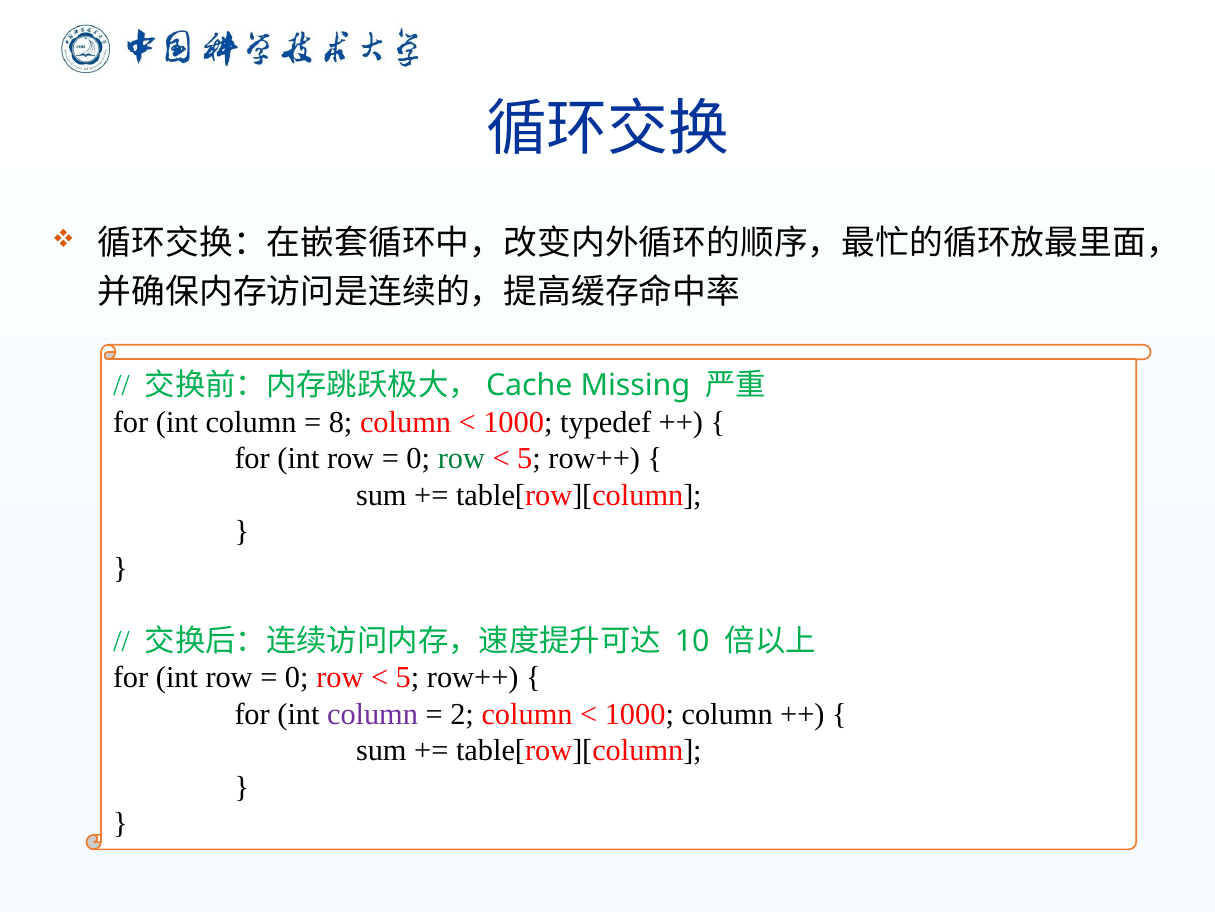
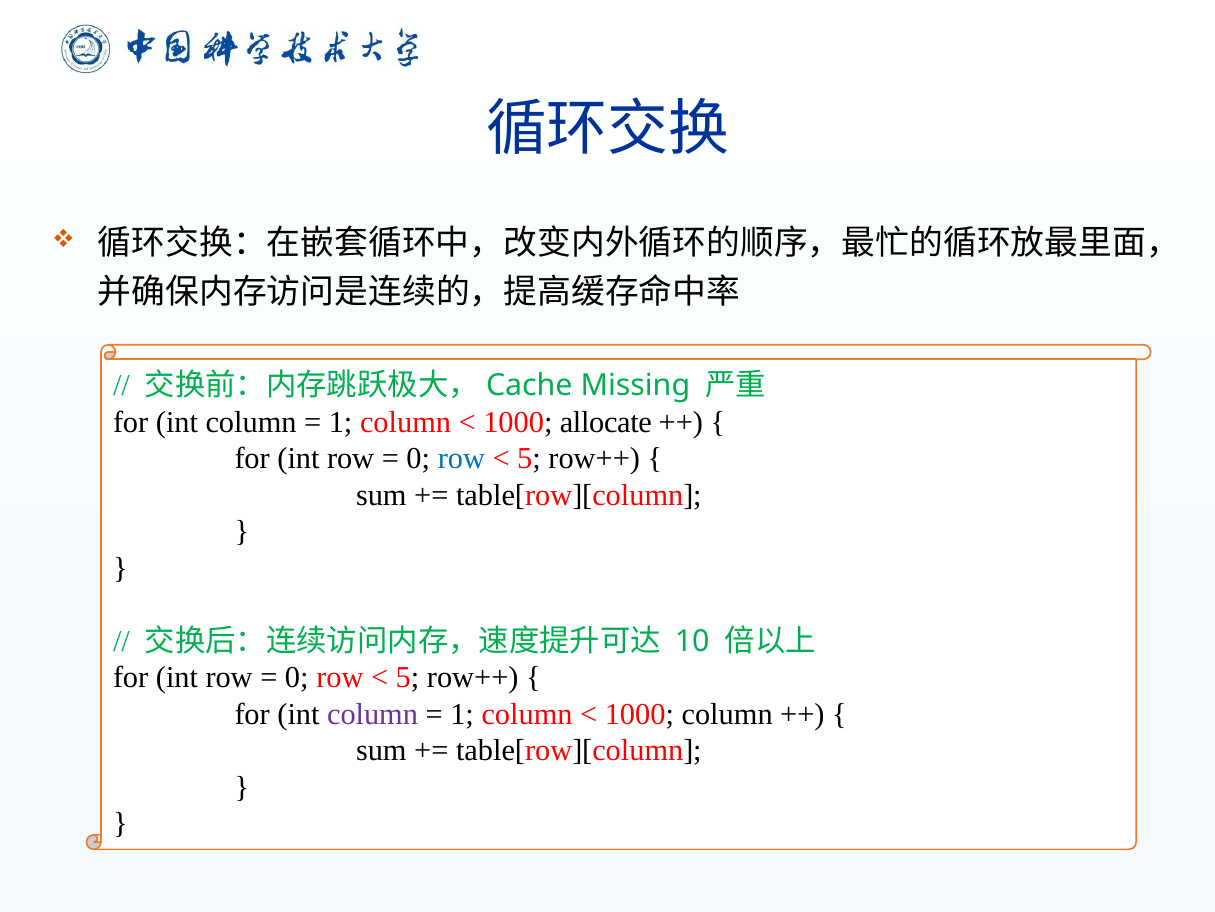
8: 8 -> 1 (341, 422)
typedef: typedef -> allocate (606, 422)
row colour: green -> blue (461, 458)
2: 2 -> 1 (462, 713)
